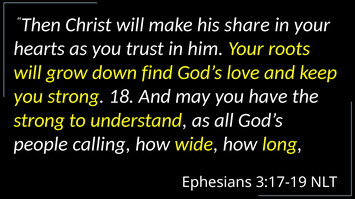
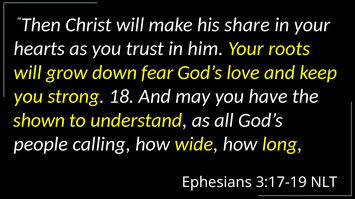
find: find -> fear (157, 73)
strong: strong -> shown (39, 121)
